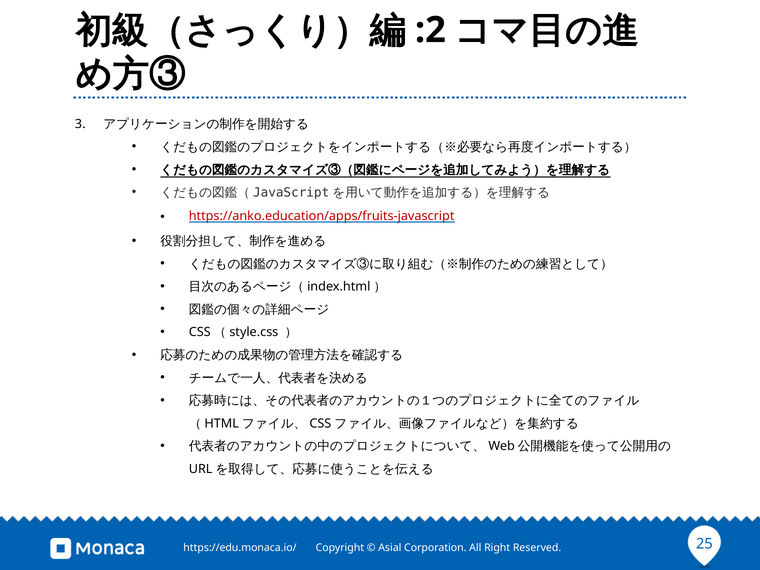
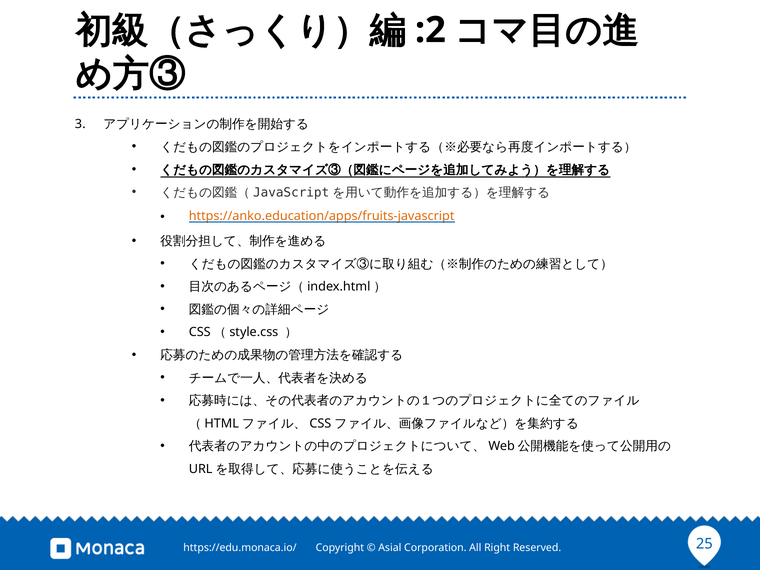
https://anko.education/apps/fruits-javascript colour: red -> orange (322, 216)
